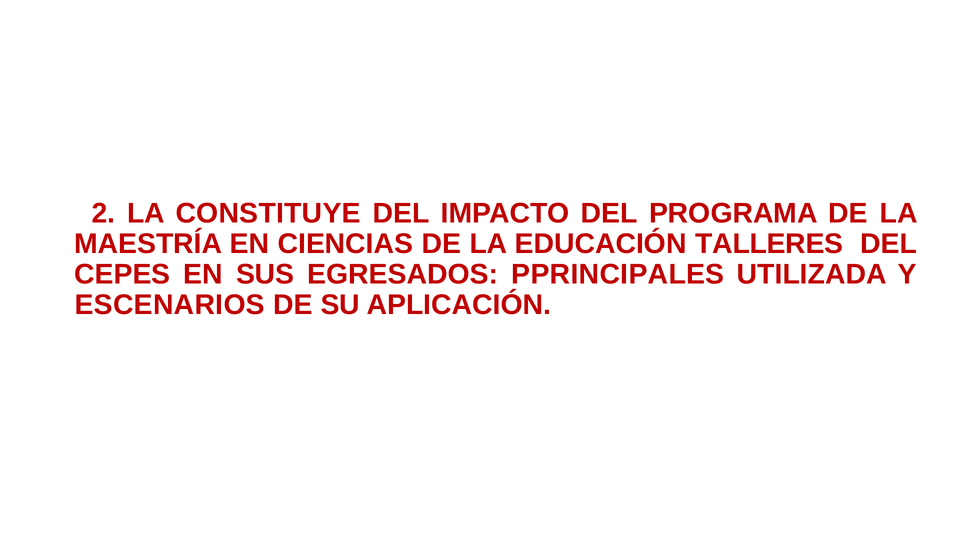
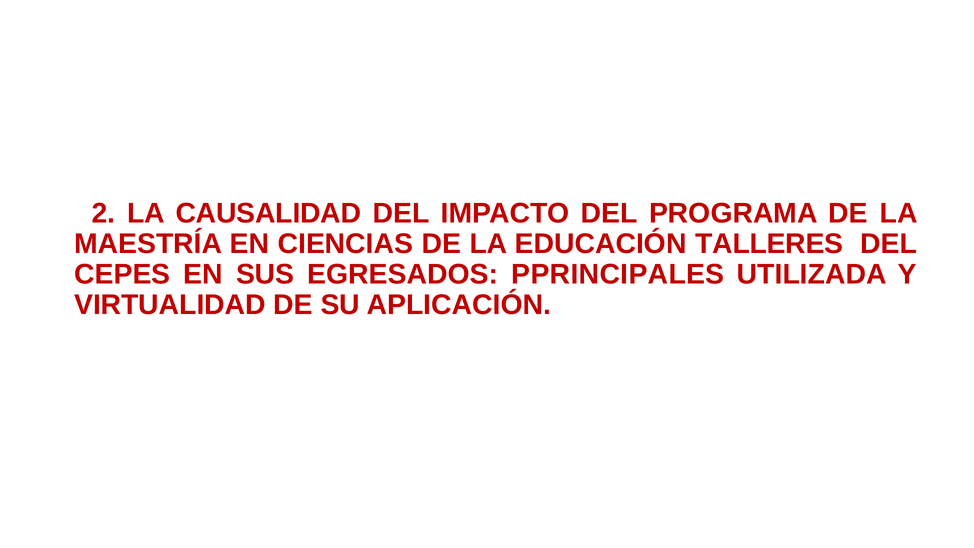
CONSTITUYE: CONSTITUYE -> CAUSALIDAD (268, 213)
ESCENARIOS: ESCENARIOS -> VIRTUALIDAD (170, 305)
